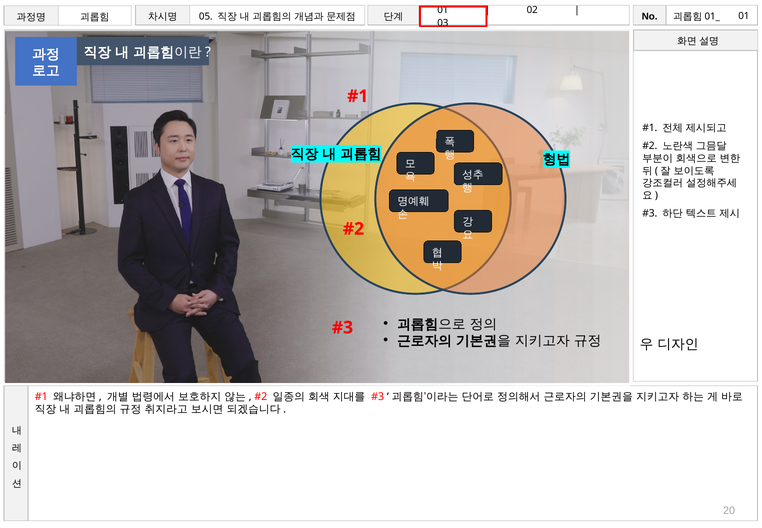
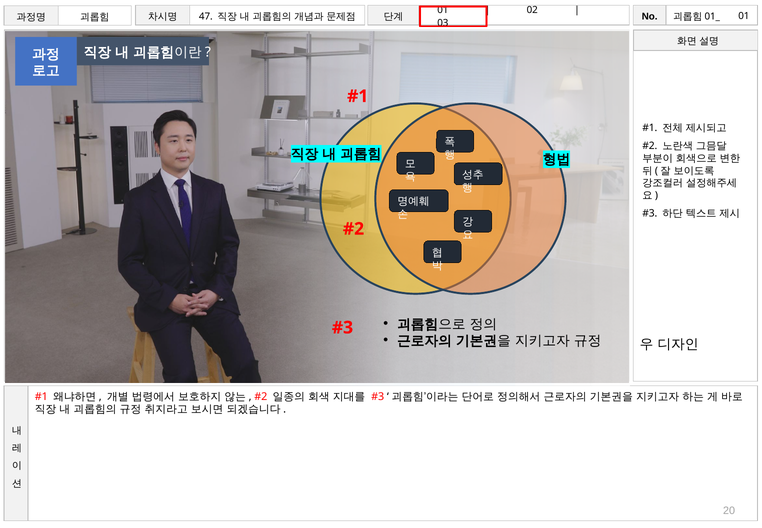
05: 05 -> 47 (206, 16)
